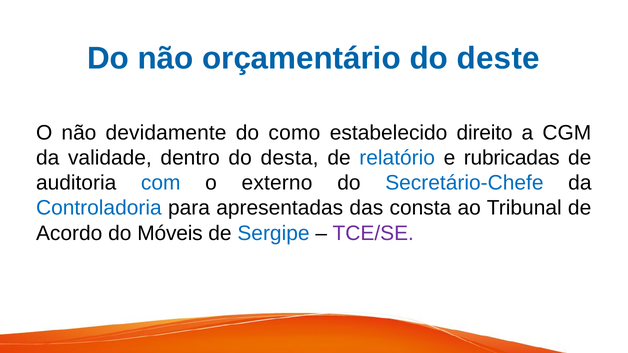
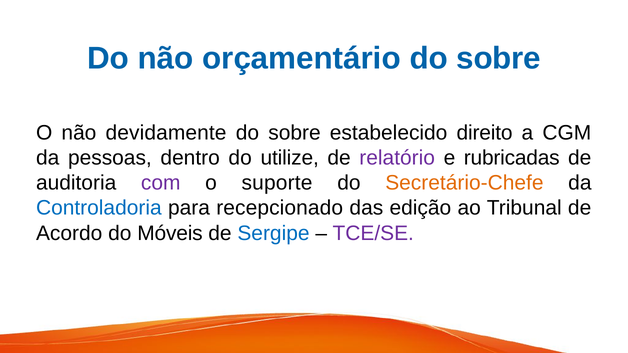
deste: deste -> sobre (499, 58)
como: como -> sobre (294, 133)
validade: validade -> pessoas (110, 158)
desta: desta -> utilize (290, 158)
relatório colour: blue -> purple (397, 158)
com colour: blue -> purple (161, 183)
externo: externo -> suporte (277, 183)
Secretário-Chefe colour: blue -> orange (464, 183)
apresentadas: apresentadas -> recepcionado (280, 208)
consta: consta -> edição (420, 208)
